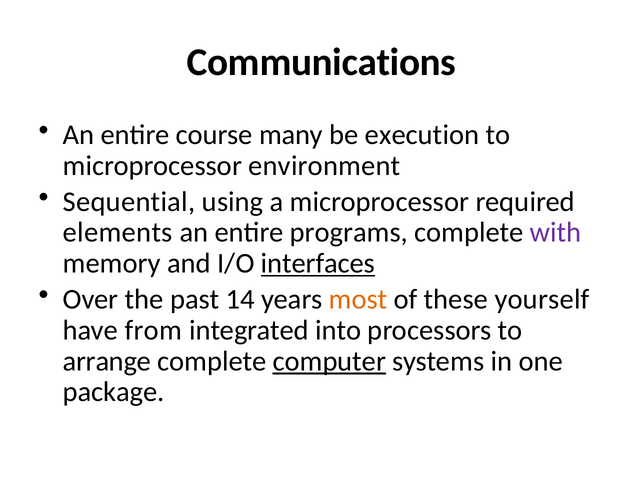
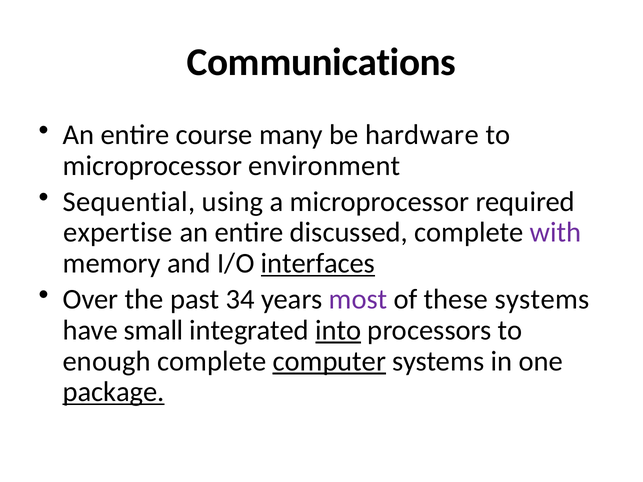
execution: execution -> hardware (422, 135)
elements: elements -> expertise (118, 233)
programs: programs -> discussed (349, 233)
14: 14 -> 34 (240, 300)
most colour: orange -> purple (358, 300)
these yourself: yourself -> systems (542, 300)
from: from -> small (154, 330)
into underline: none -> present (338, 330)
arrange: arrange -> enough (107, 361)
package underline: none -> present (114, 392)
